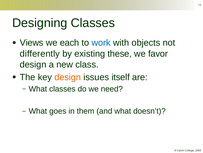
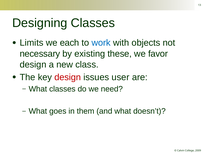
Views: Views -> Limits (32, 43)
differently: differently -> necessary (40, 53)
design colour: orange -> red (68, 77)
itself: itself -> user (121, 77)
